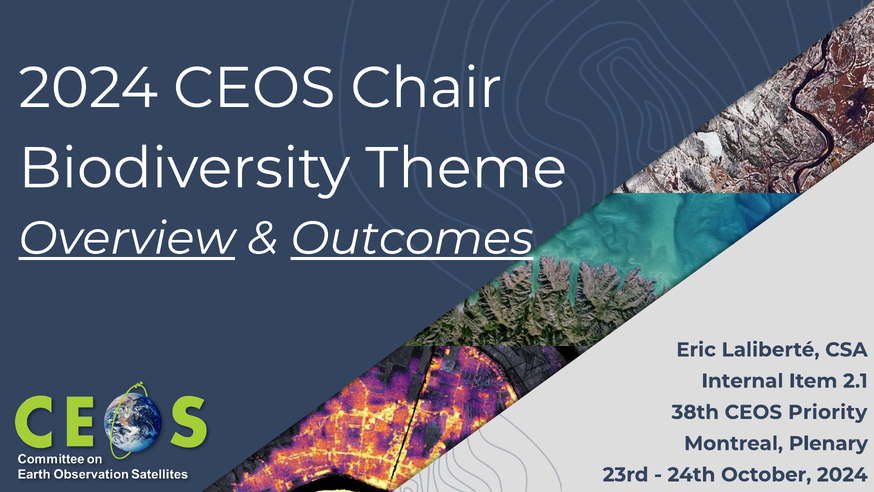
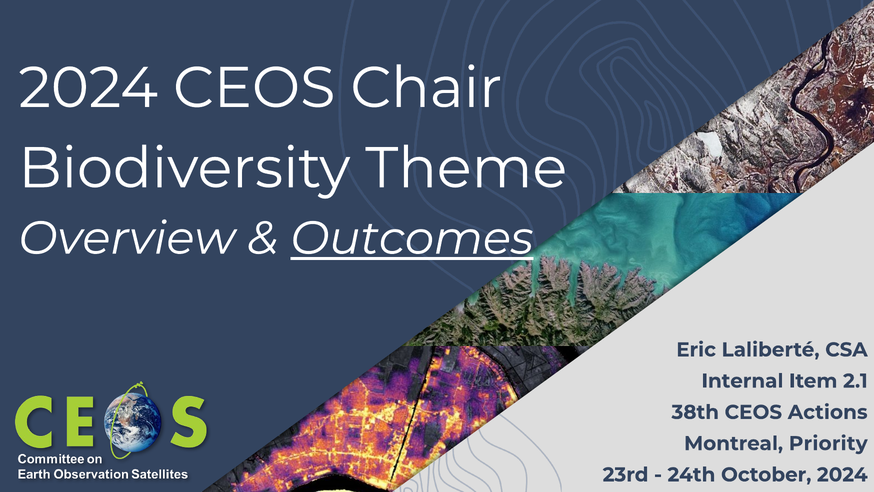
Overview underline: present -> none (127, 238)
Priority: Priority -> Actions (828, 412)
Plenary: Plenary -> Priority (828, 443)
